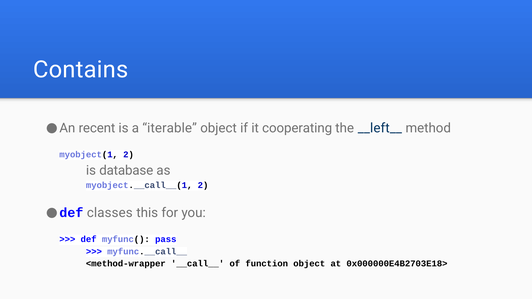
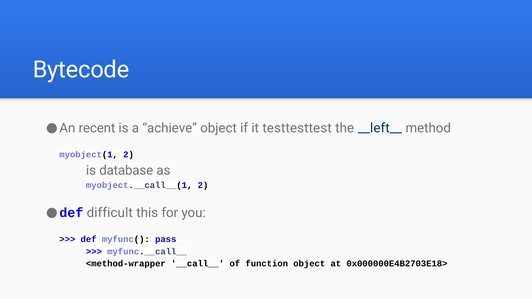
Contains: Contains -> Bytecode (81, 70)
iterable: iterable -> achieve (170, 128)
cooperating: cooperating -> testtesttest (297, 128)
classes: classes -> difficult (110, 213)
